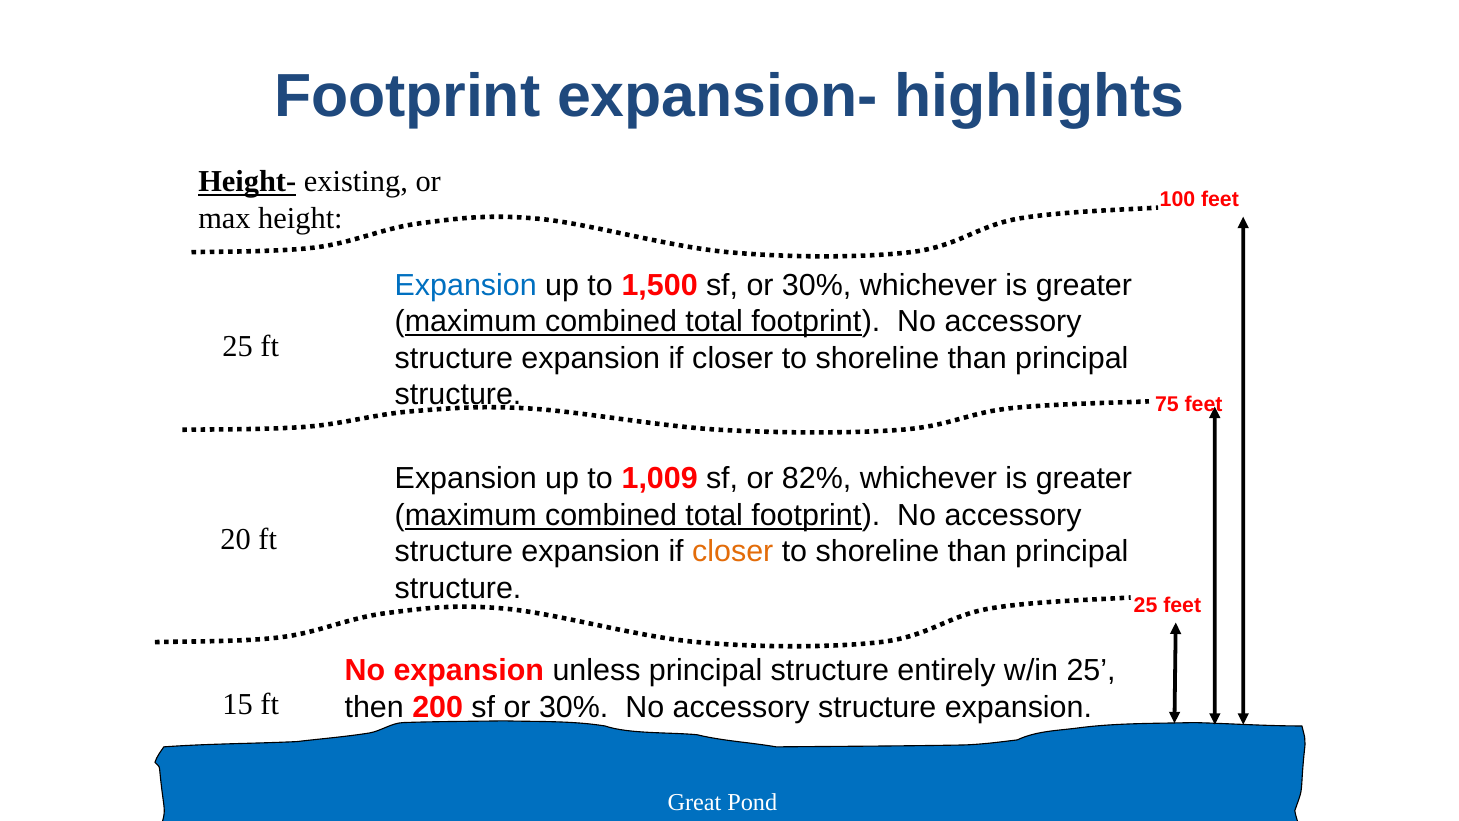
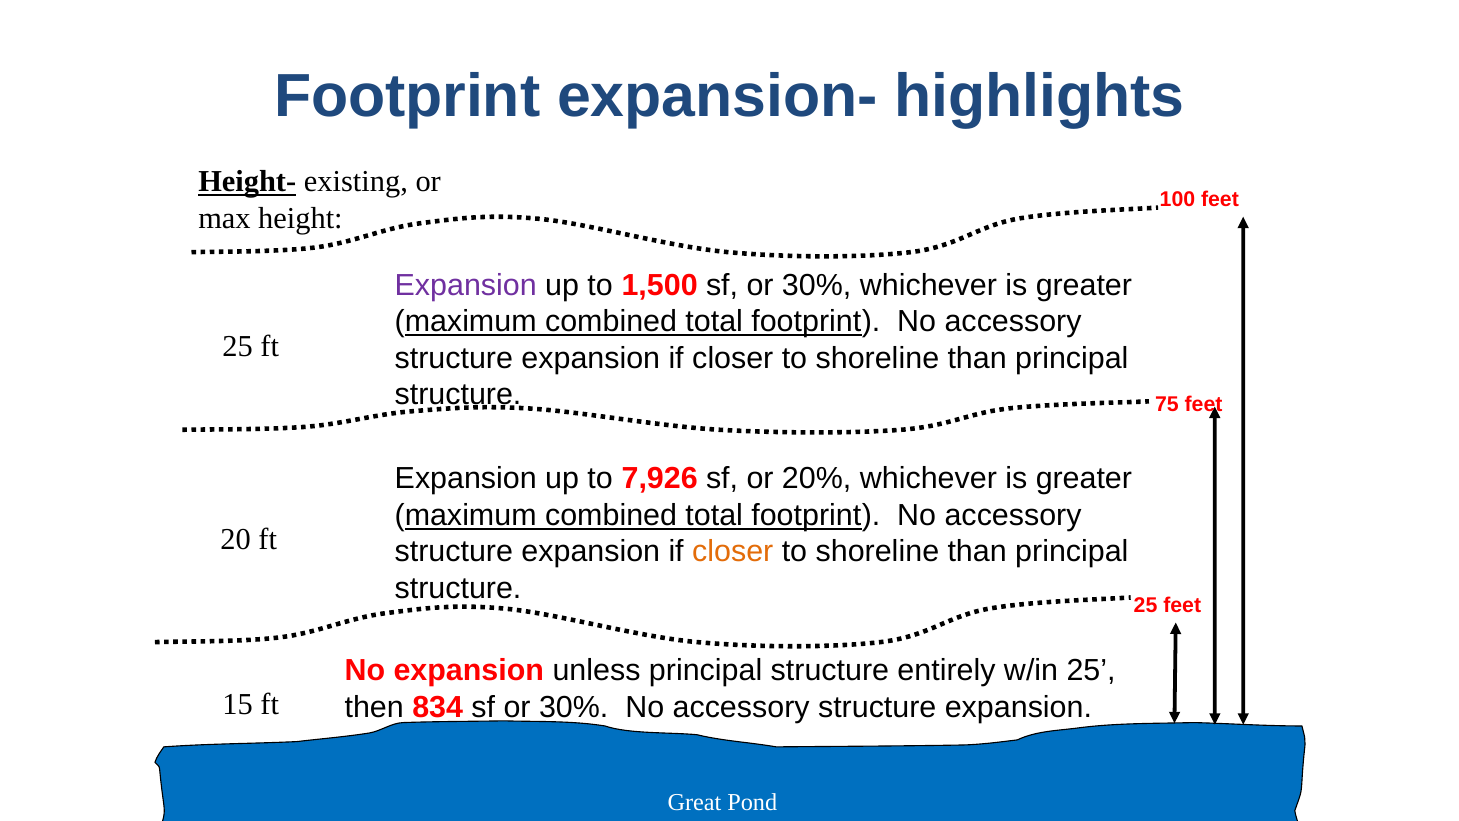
Expansion colour: blue -> purple (466, 285)
1,009: 1,009 -> 7,926 (660, 479)
82%: 82% -> 20% (817, 479)
200: 200 -> 834 (438, 707)
